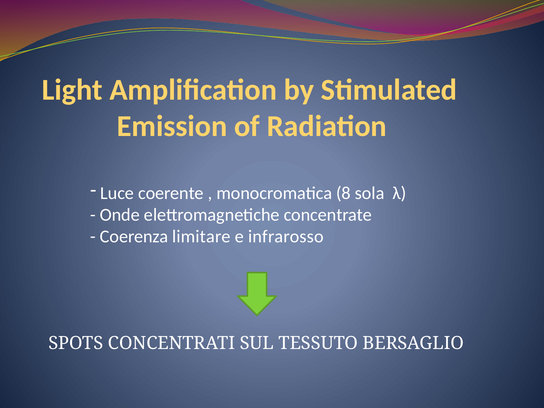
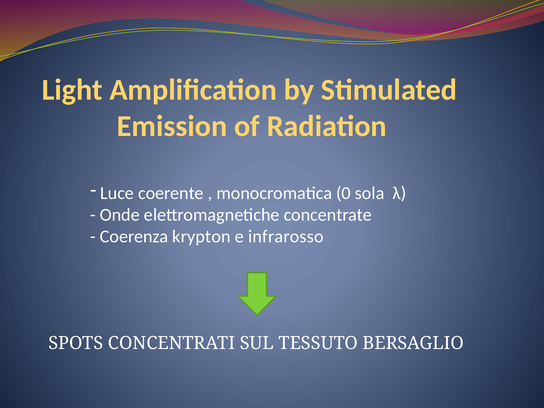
8: 8 -> 0 (343, 193)
limitare: limitare -> krypton (201, 237)
